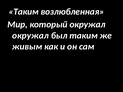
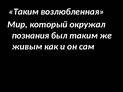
окружал: окружал -> познания (31, 36)
